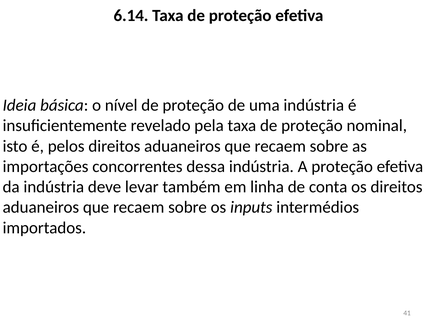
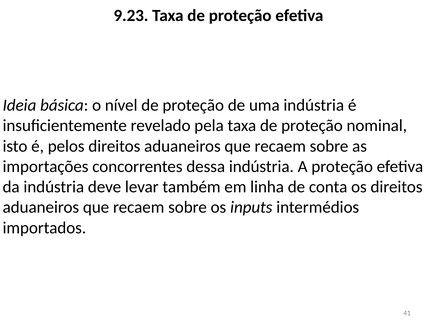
6.14: 6.14 -> 9.23 (131, 16)
